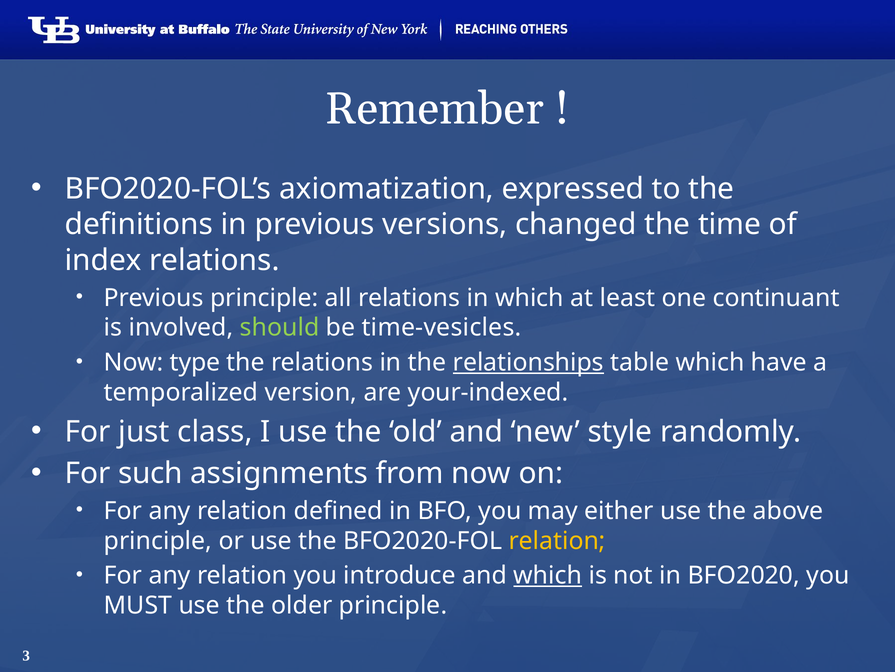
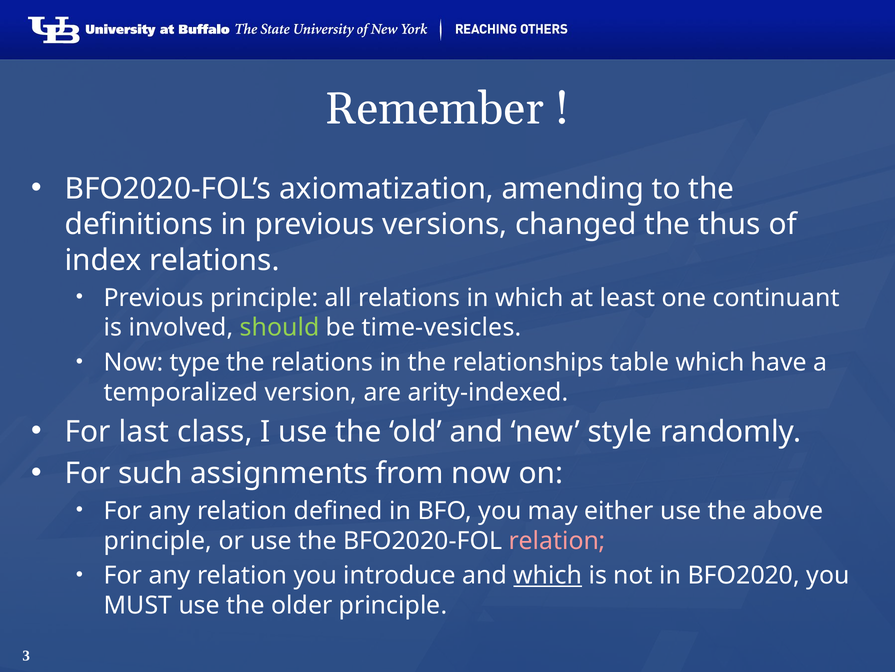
expressed: expressed -> amending (573, 188)
time: time -> thus (729, 224)
relationships underline: present -> none (528, 362)
your-indexed: your-indexed -> arity-indexed (488, 392)
just: just -> last (144, 431)
relation colour: yellow -> pink (557, 540)
